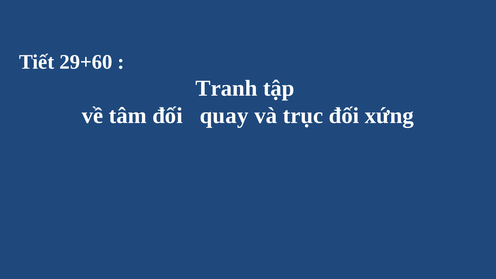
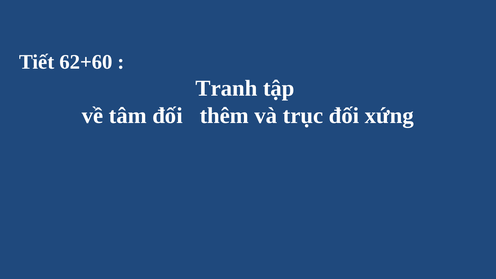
29+60: 29+60 -> 62+60 (86, 62)
quay: quay -> thêm (224, 116)
